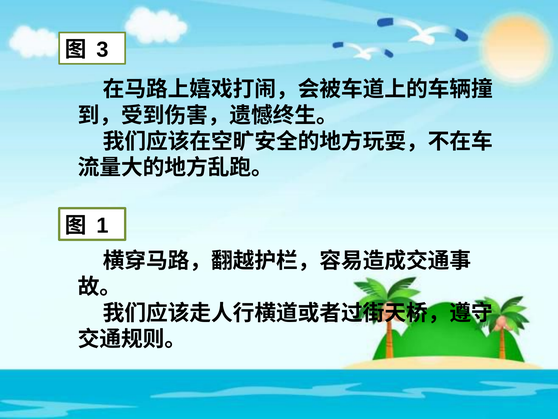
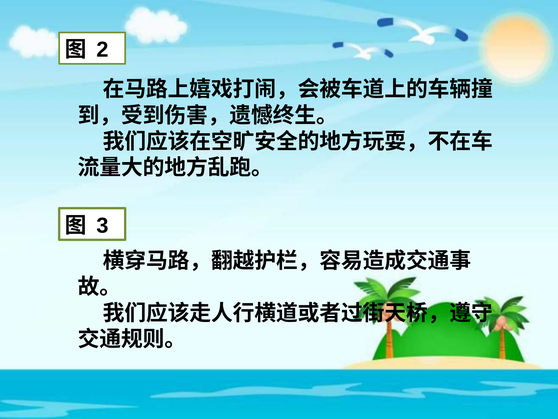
3: 3 -> 2 (103, 50)
1: 1 -> 3 (103, 225)
